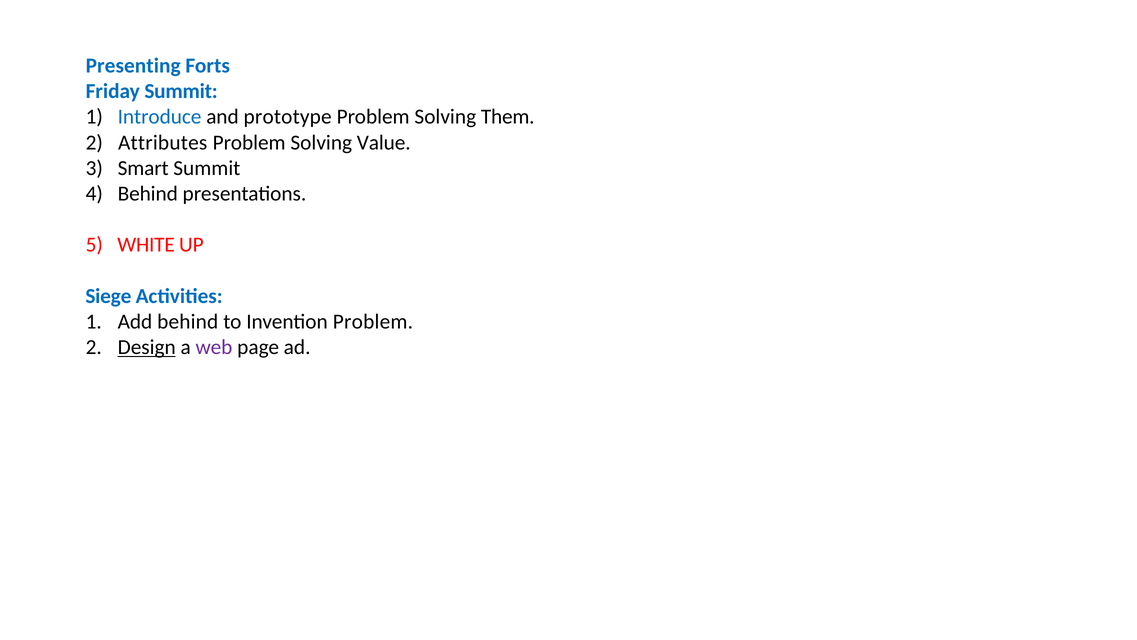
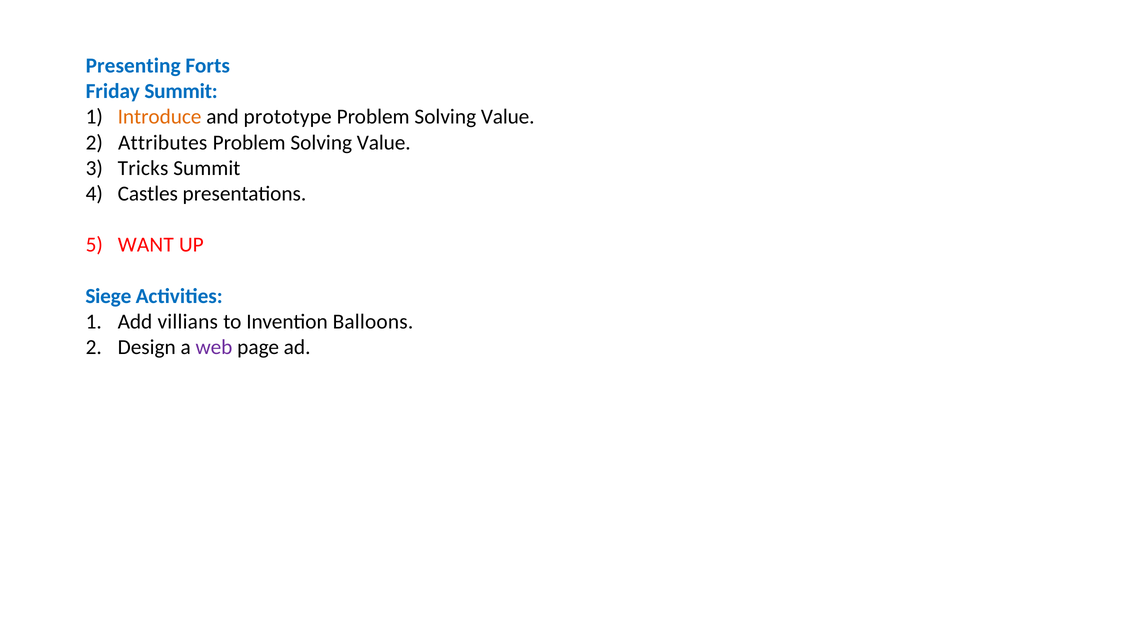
Introduce colour: blue -> orange (160, 117)
Them: Them -> Value (508, 117)
Smart: Smart -> Tricks (143, 168)
Behind: Behind -> Castles (148, 194)
WHITE: WHITE -> WANT (146, 245)
Add behind: behind -> villians (188, 321)
Invention Problem: Problem -> Balloons (373, 321)
Design underline: present -> none (147, 347)
